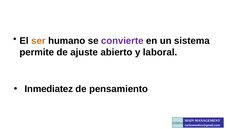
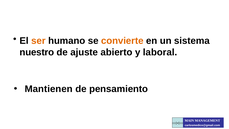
convierte colour: purple -> orange (122, 41)
permite: permite -> nuestro (37, 52)
Inmediatez: Inmediatez -> Mantienen (49, 89)
